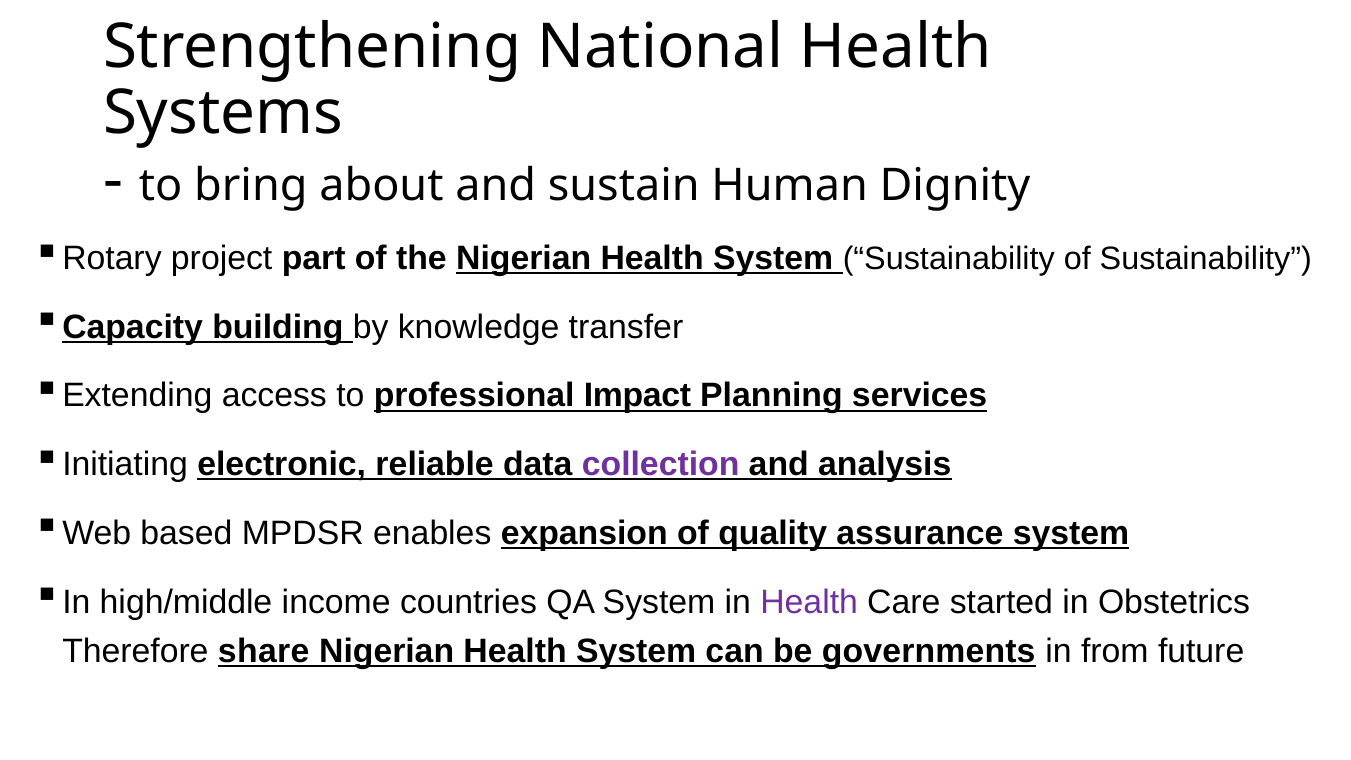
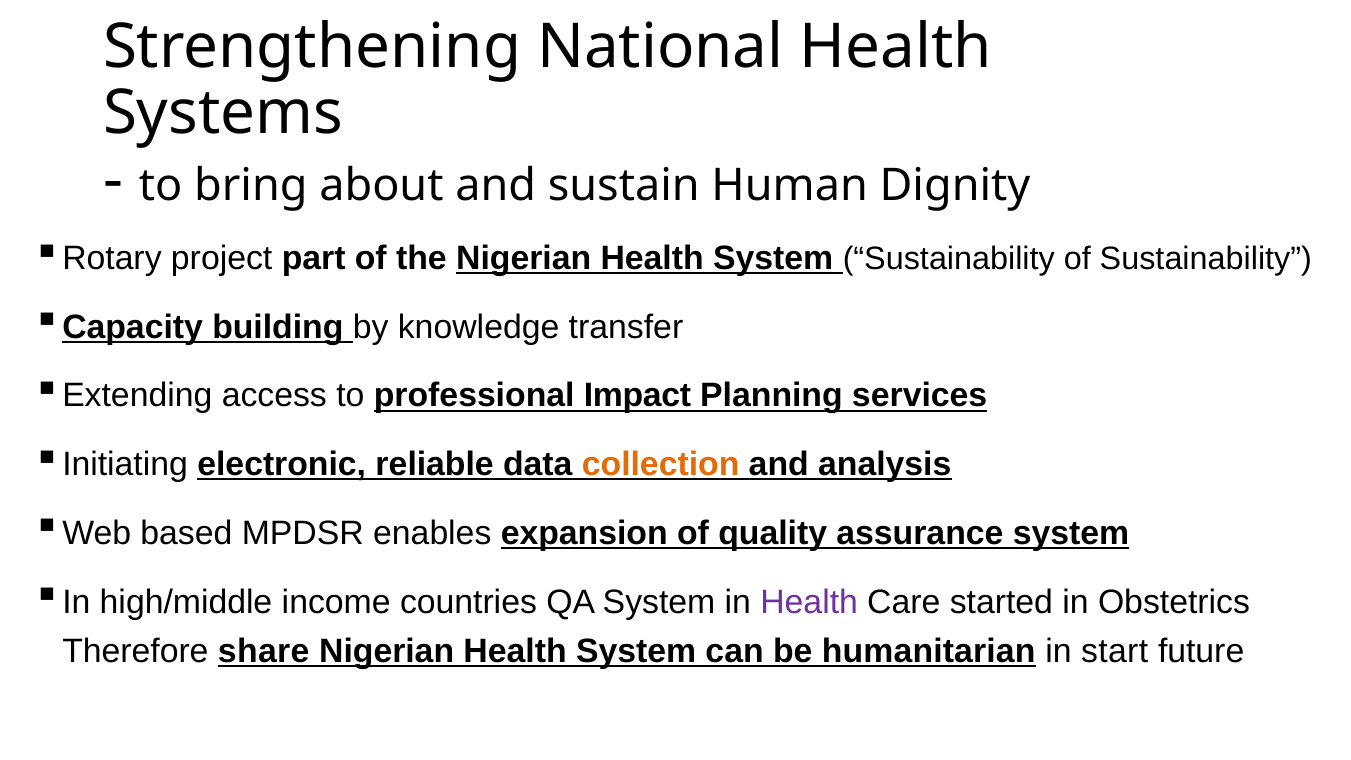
collection colour: purple -> orange (661, 464)
governments: governments -> humanitarian (929, 651)
from: from -> start (1115, 651)
